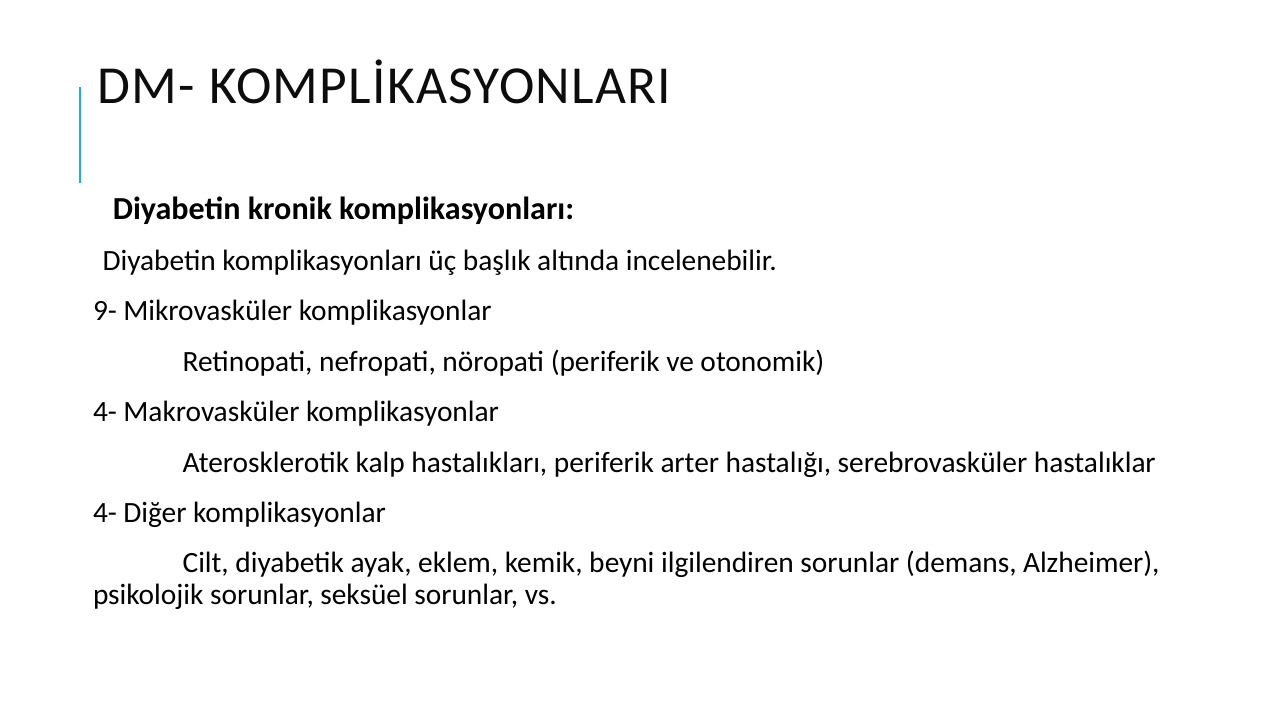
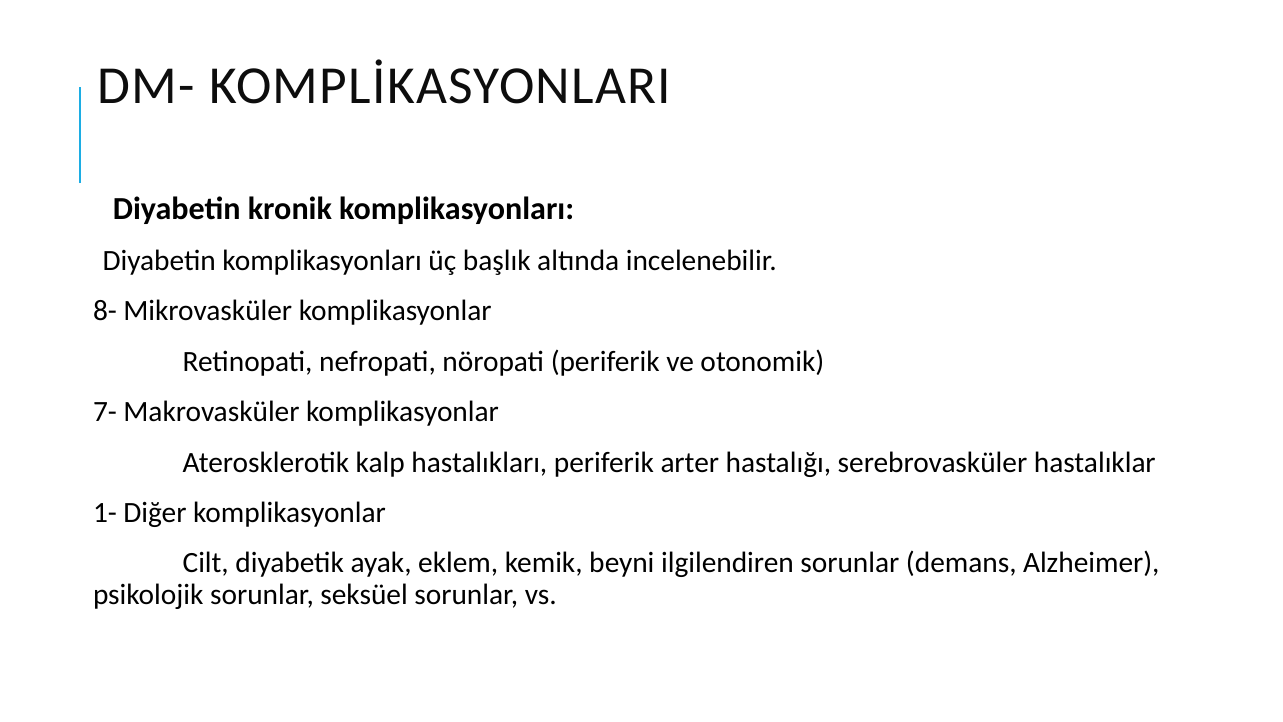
9-: 9- -> 8- (105, 311)
4-: 4- -> 7- (105, 412)
4-: 4- -> 1- (105, 513)
